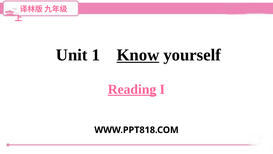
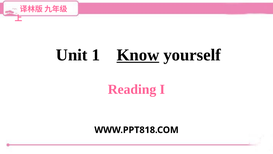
Reading underline: present -> none (132, 89)
